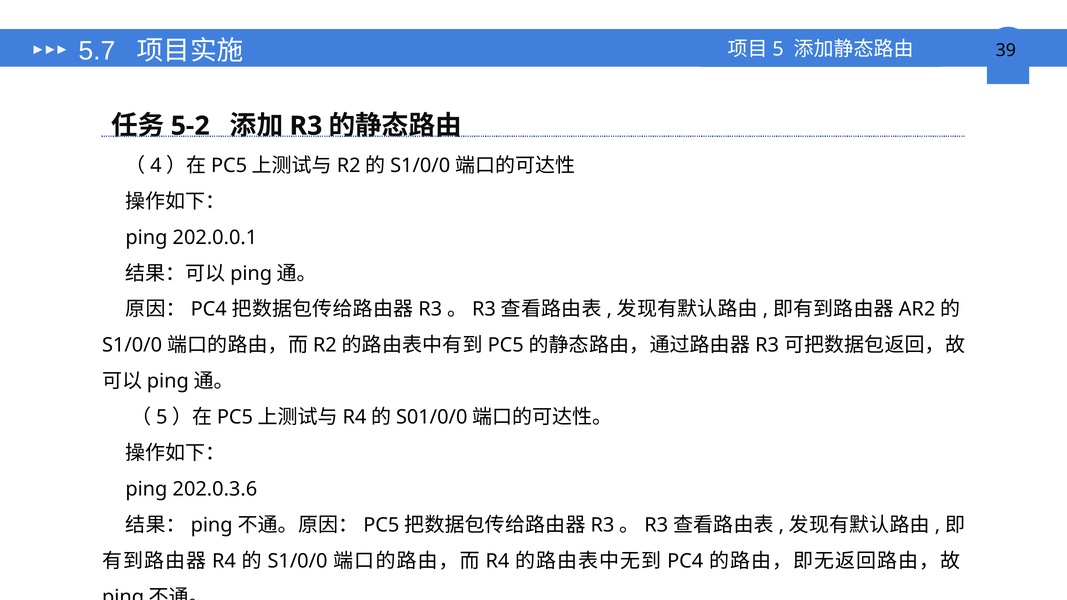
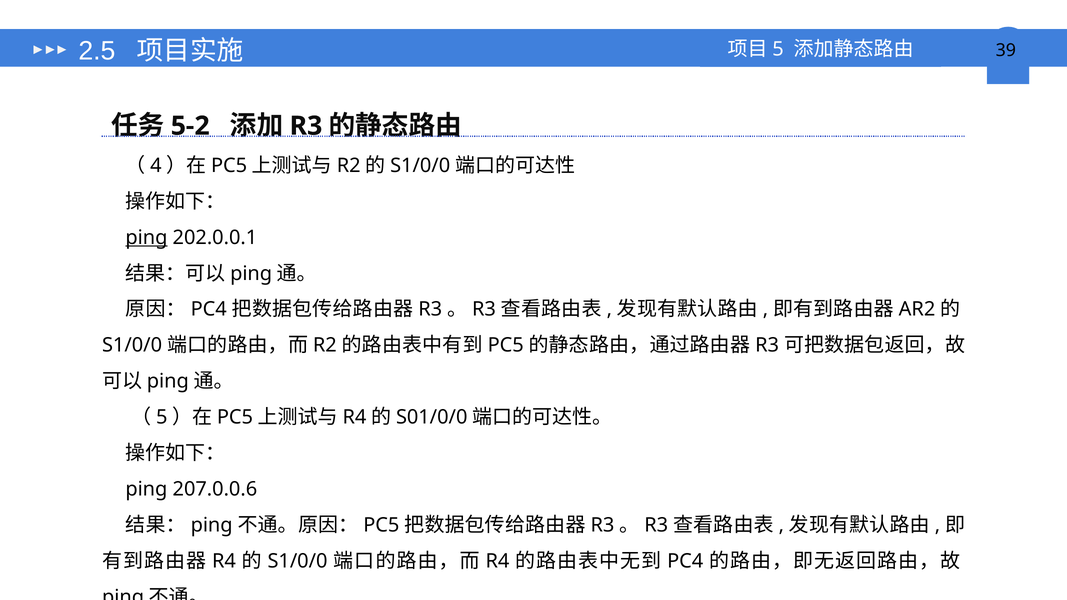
5.7: 5.7 -> 2.5 (97, 51)
ping underline: none -> present (146, 237)
202.0.3.6: 202.0.3.6 -> 207.0.0.6 (215, 489)
